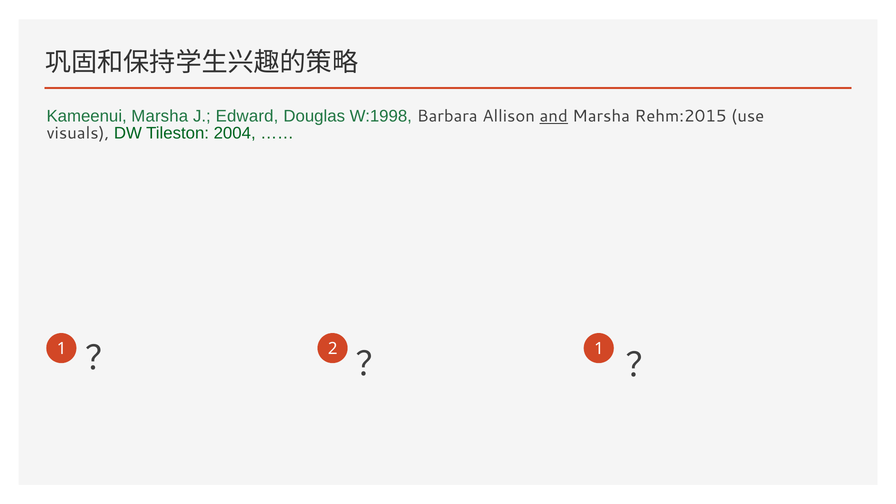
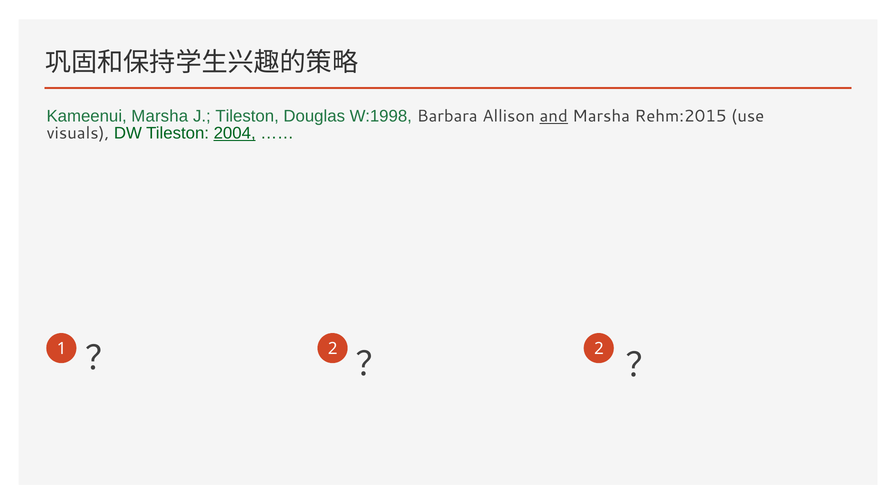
J Edward: Edward -> Tileston (247, 116)
2004 underline: none -> present (235, 133)
1: 1 -> 2 (599, 349)
